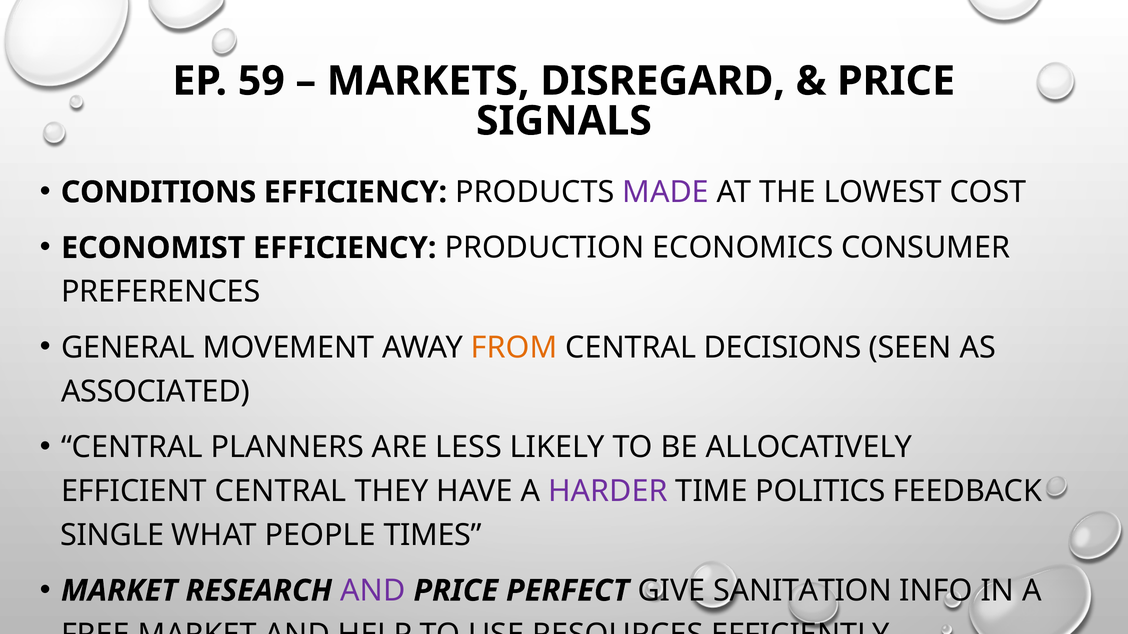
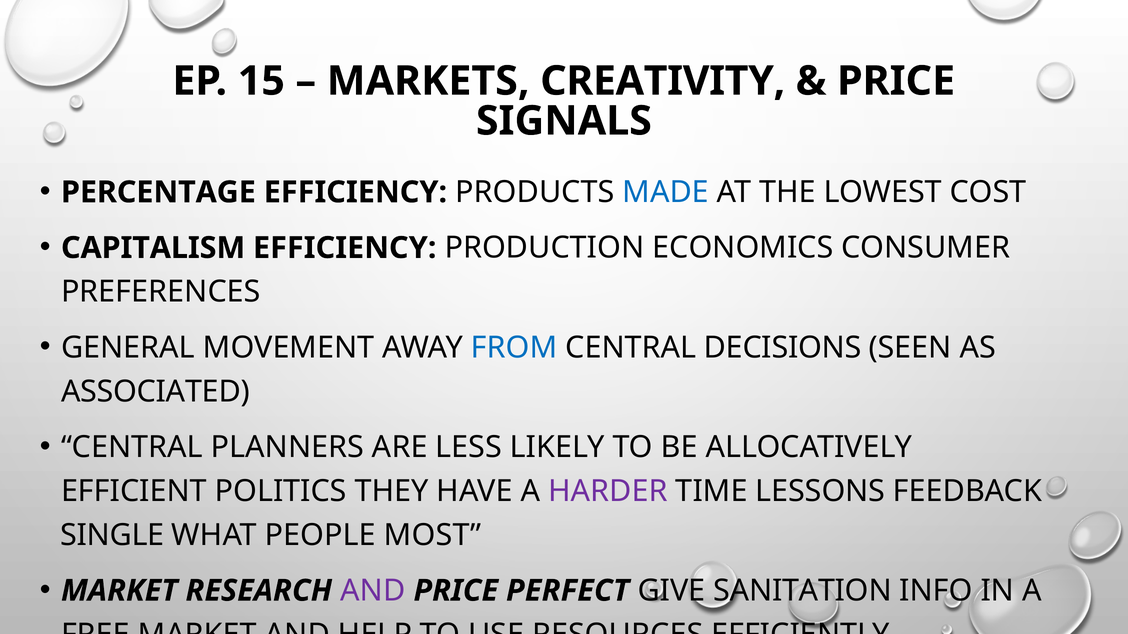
59: 59 -> 15 (261, 81)
DISREGARD: DISREGARD -> CREATIVITY (663, 81)
CONDITIONS: CONDITIONS -> PERCENTAGE (158, 192)
MADE colour: purple -> blue (666, 192)
ECONOMIST: ECONOMIST -> CAPITALISM (153, 248)
FROM colour: orange -> blue (514, 348)
EFFICIENT CENTRAL: CENTRAL -> POLITICS (281, 491)
POLITICS: POLITICS -> LESSONS (820, 491)
TIMES: TIMES -> MOST (432, 535)
